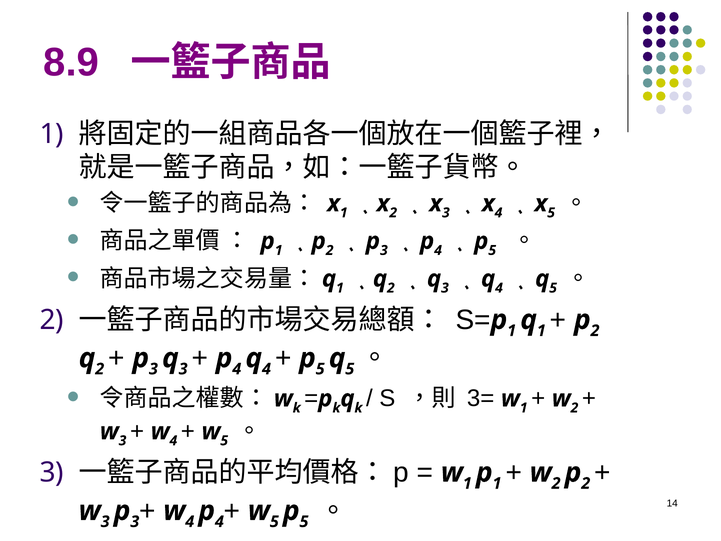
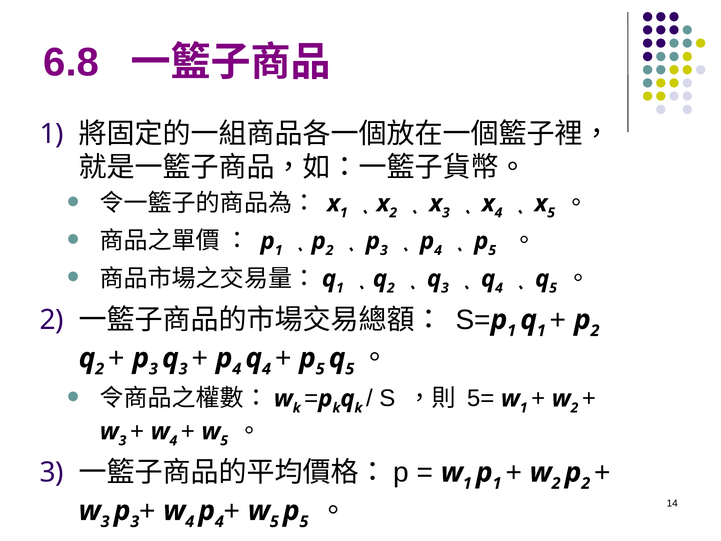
8.9: 8.9 -> 6.8 (71, 63)
3=: 3= -> 5= (481, 398)
